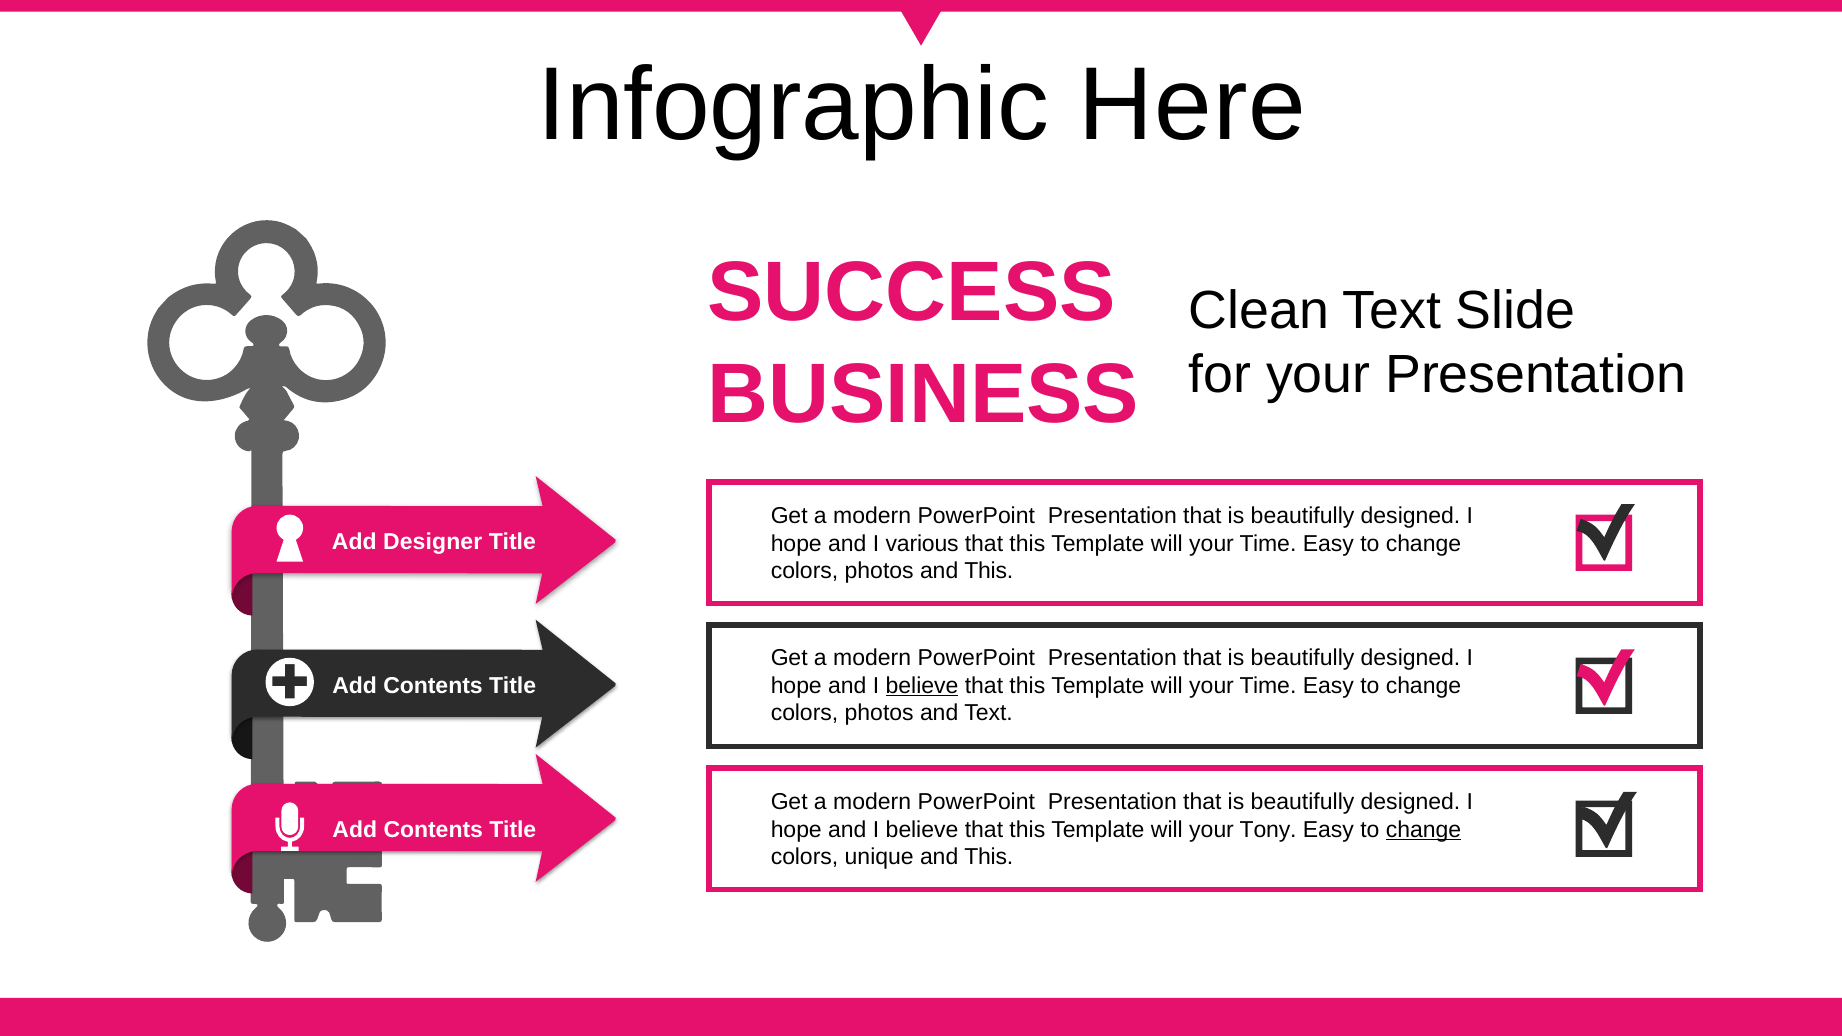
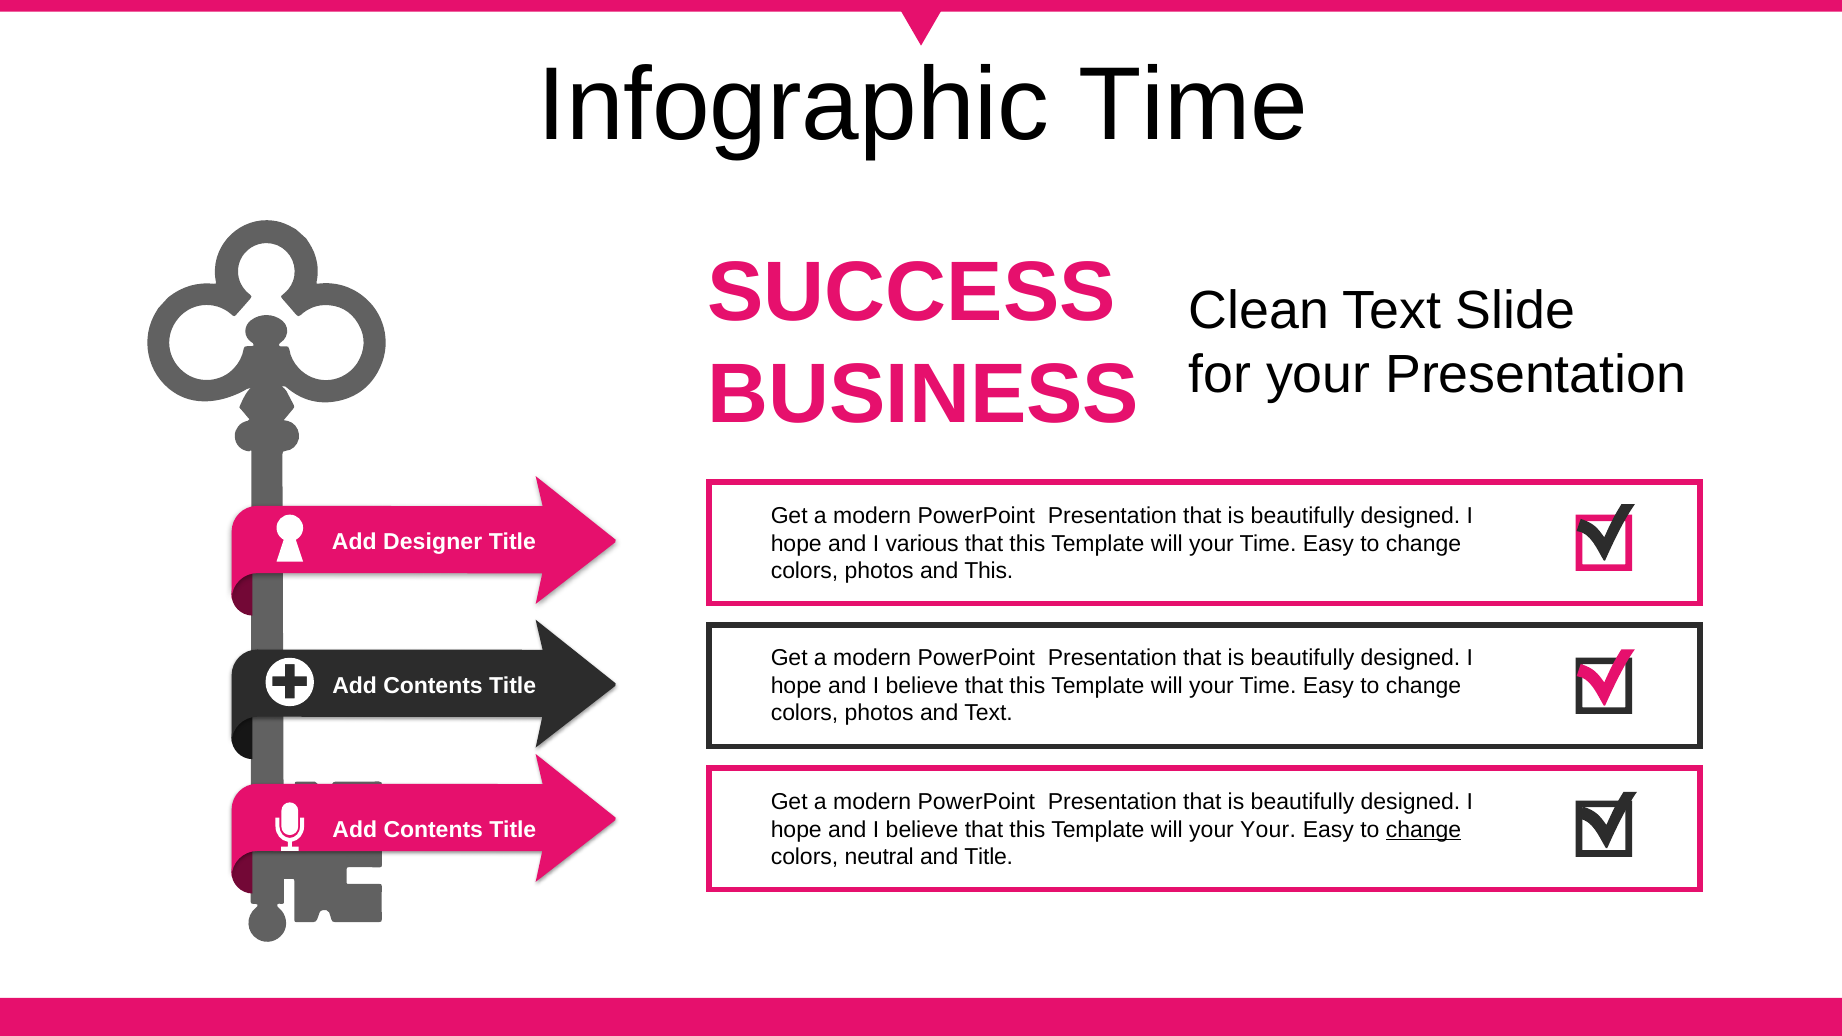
Infographic Here: Here -> Time (1193, 105)
believe underline: present -> none (922, 686)
your Tony: Tony -> Your (1268, 830)
unique: unique -> neutral (879, 857)
This: This -> Title (989, 857)
